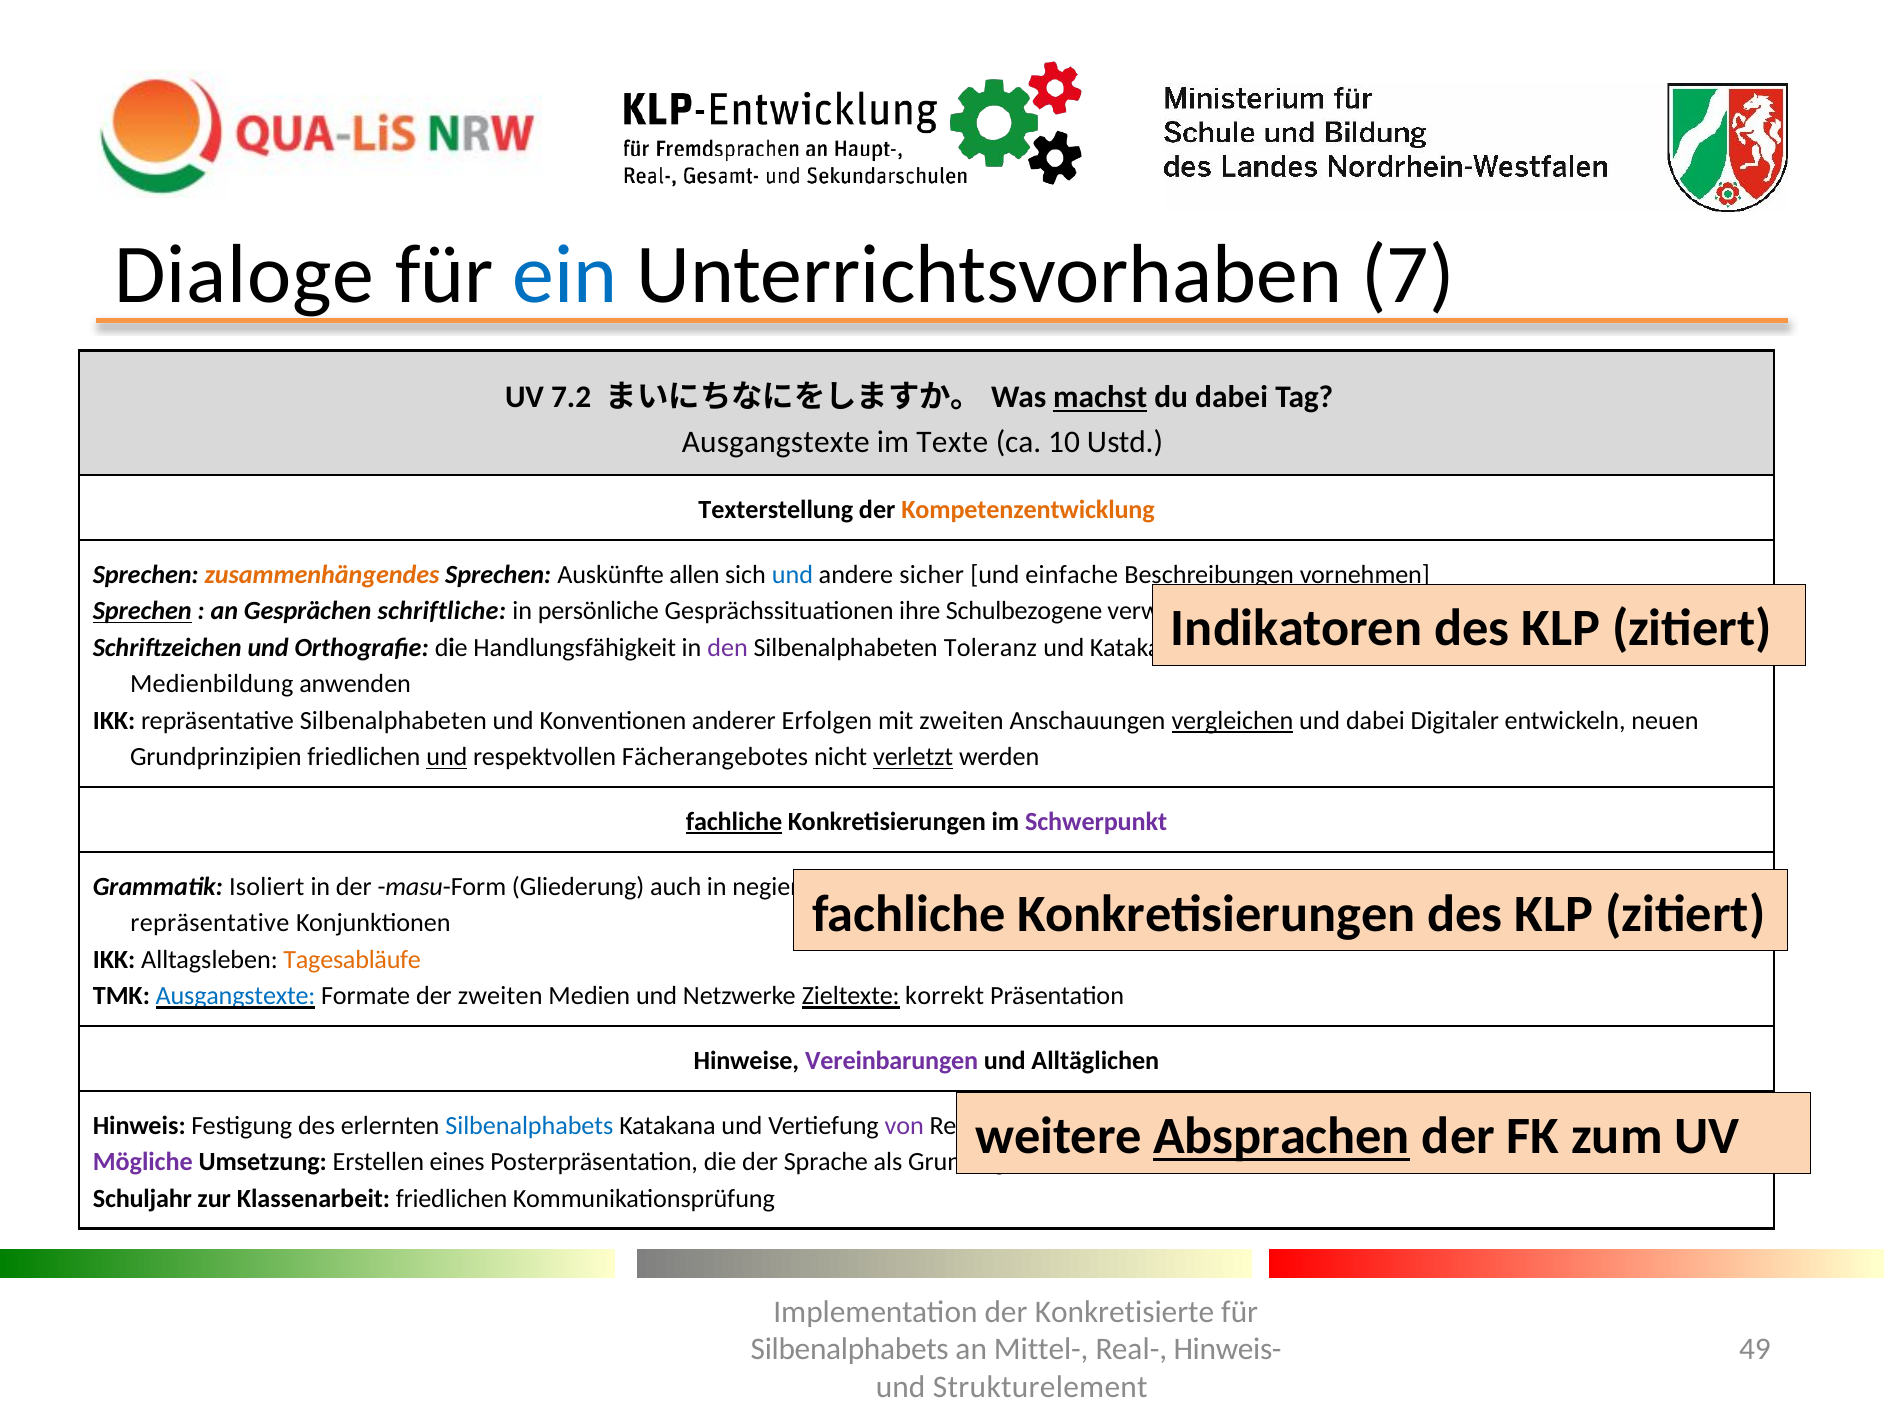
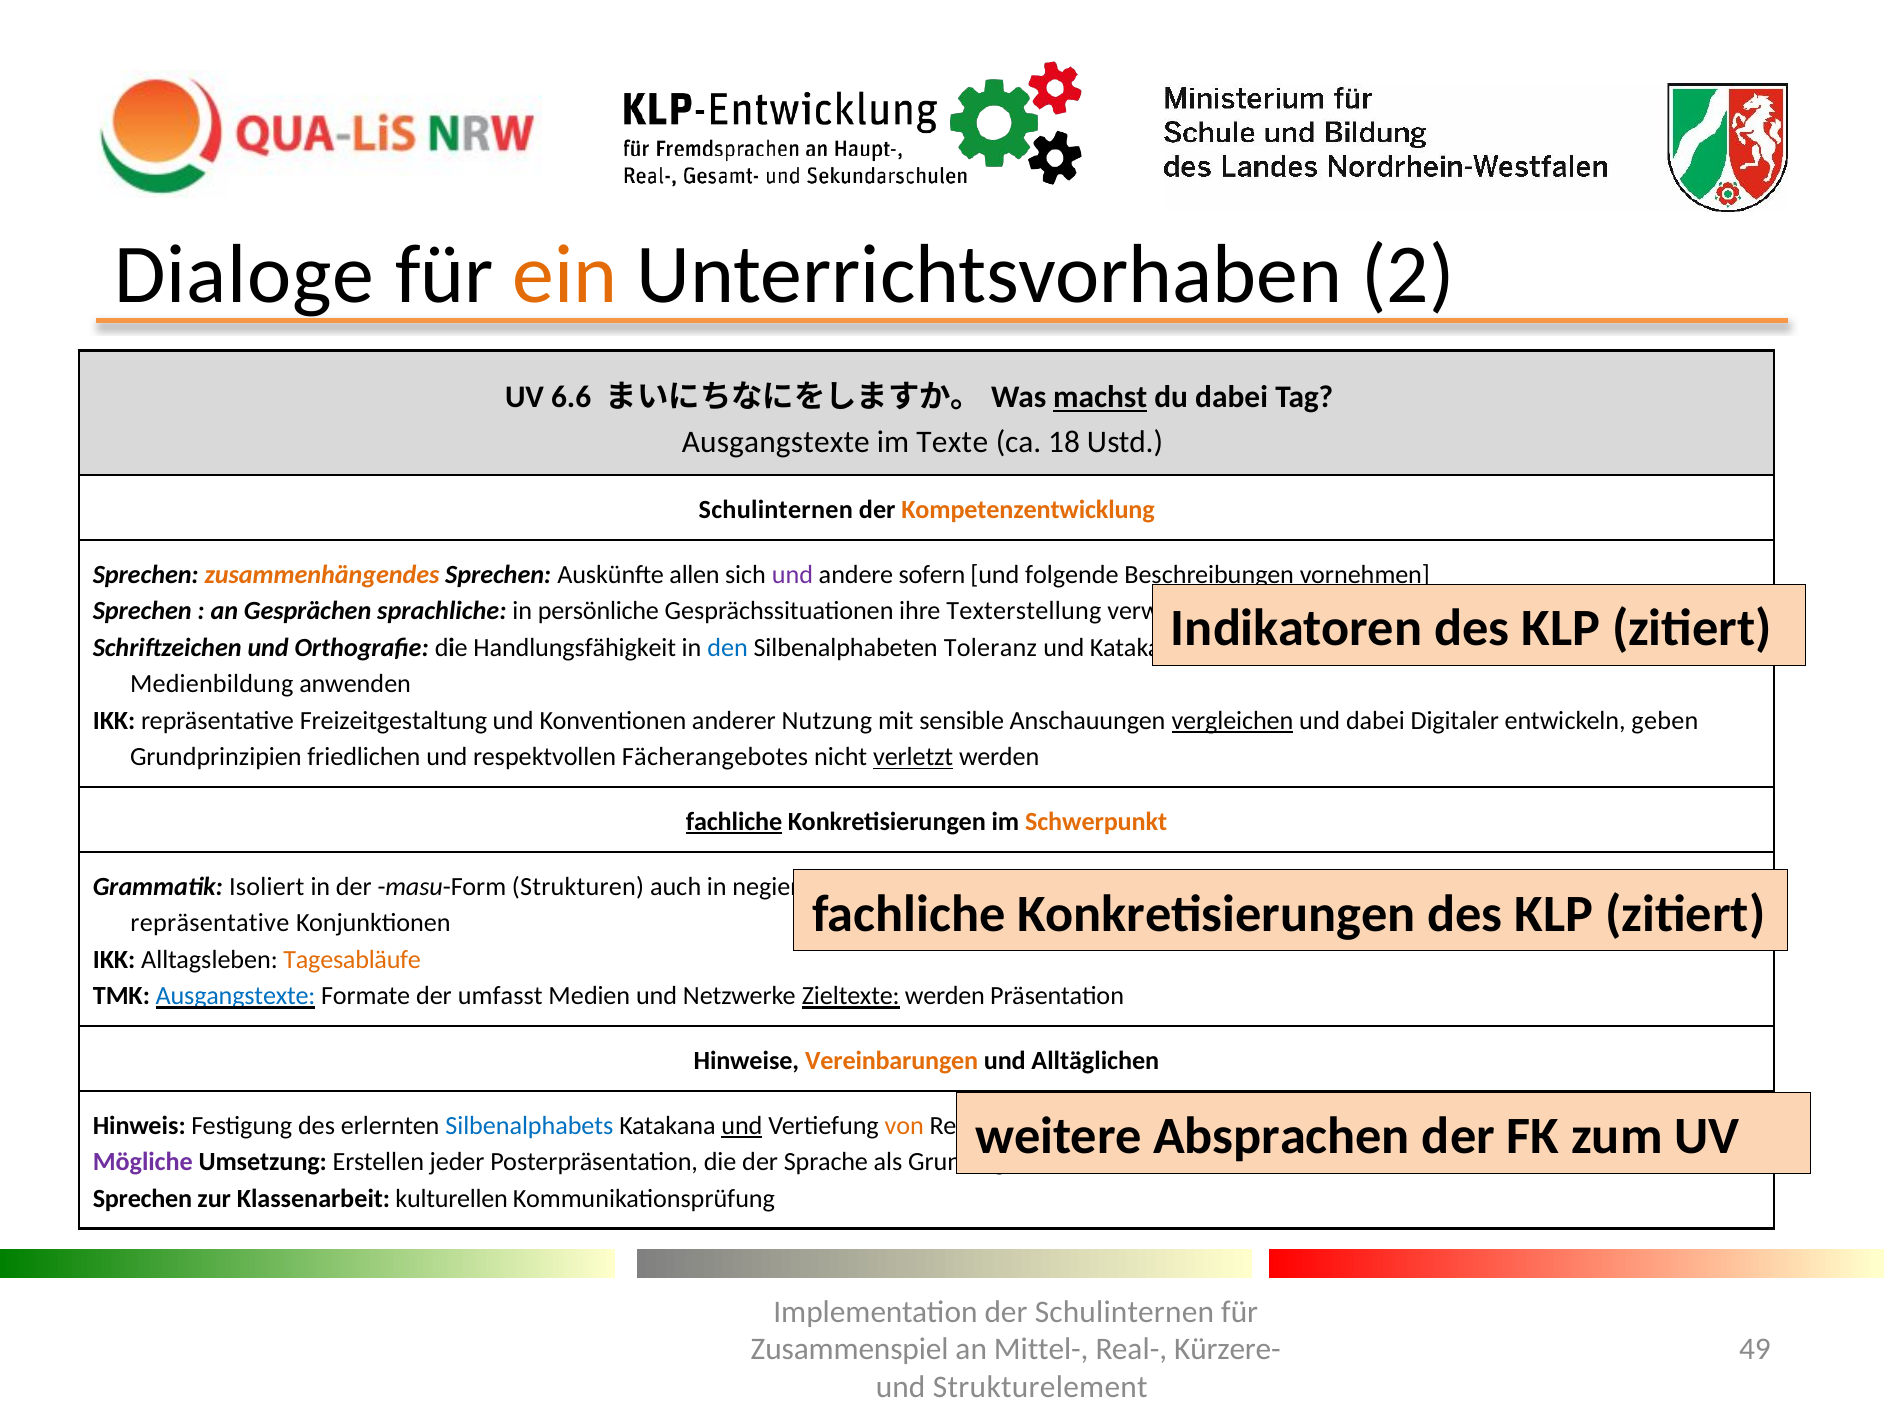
ein colour: blue -> orange (565, 275)
7: 7 -> 2 (1408, 275)
7.2: 7.2 -> 6.6 (571, 397)
10: 10 -> 18 (1064, 442)
Texterstellung: Texterstellung -> Schulinternen (776, 510)
und colour: blue -> purple (793, 575)
sicher: sicher -> sofern (932, 575)
und einfache: einfache -> folgende (1072, 575)
Sprechen underline: present -> none (142, 611)
schriftliche: schriftliche -> sprachliche (442, 611)
Schulbezogene: Schulbezogene -> Texterstellung (1024, 611)
den colour: purple -> blue (728, 648)
repräsentative Silbenalphabeten: Silbenalphabeten -> Freizeitgestaltung (393, 721)
Erfolgen: Erfolgen -> Nutzung (827, 721)
mit zweiten: zweiten -> sensible (962, 721)
neuen: neuen -> geben (1665, 721)
und underline: present -> none (447, 757)
Schwerpunkt colour: purple -> orange (1096, 822)
Gliederung: Gliederung -> Strukturen (578, 887)
der zweiten: zweiten -> umfasst (500, 996)
Zieltexte korrekt: korrekt -> werden (945, 996)
Vereinbarungen colour: purple -> orange (892, 1061)
und underline: none -> present (742, 1126)
von colour: purple -> orange (904, 1126)
Absprachen underline: present -> none (1282, 1137)
eines: eines -> jeder (457, 1162)
Schuljahr: Schuljahr -> Sprechen (142, 1199)
Klassenarbeit friedlichen: friedlichen -> kulturellen (452, 1199)
der Konkretisierte: Konkretisierte -> Schulinternen (1124, 1312)
Silbenalphabets: Silbenalphabets -> Zusammenspiel (850, 1349)
Hinweis-: Hinweis- -> Kürzere- (1227, 1349)
